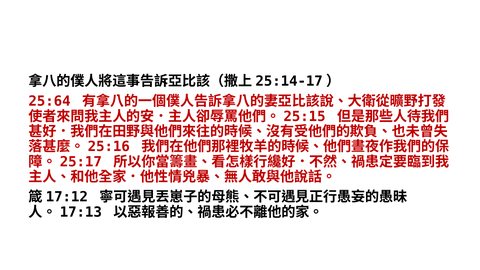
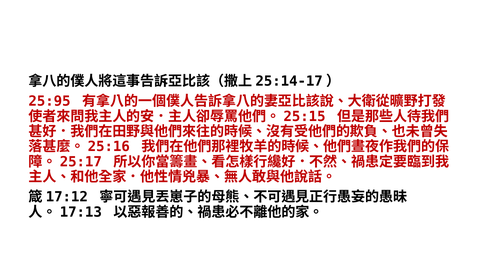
25:64: 25:64 -> 25:95 (50, 101)
